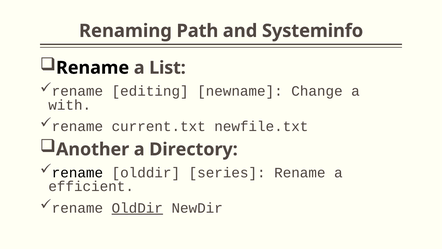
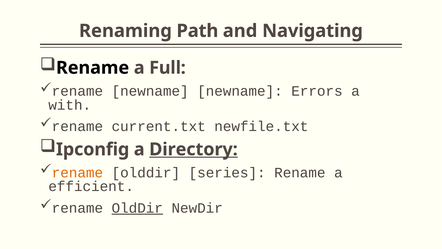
Systeminfo: Systeminfo -> Navigating (313, 31)
List: List -> Full (167, 68)
rename editing: editing -> newname (150, 91)
Change: Change -> Errors (317, 91)
Another: Another -> Ipconfig (93, 149)
Directory underline: none -> present (193, 149)
rename colour: black -> orange (77, 172)
